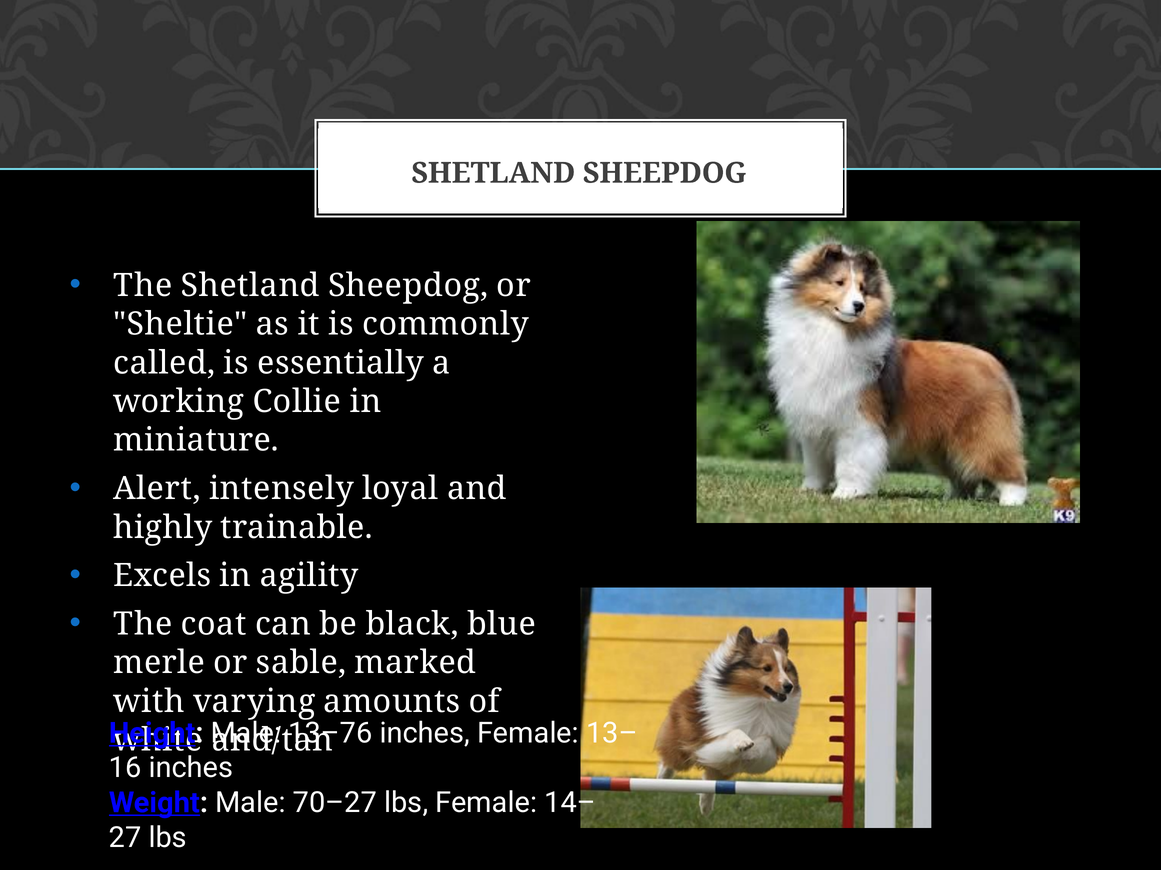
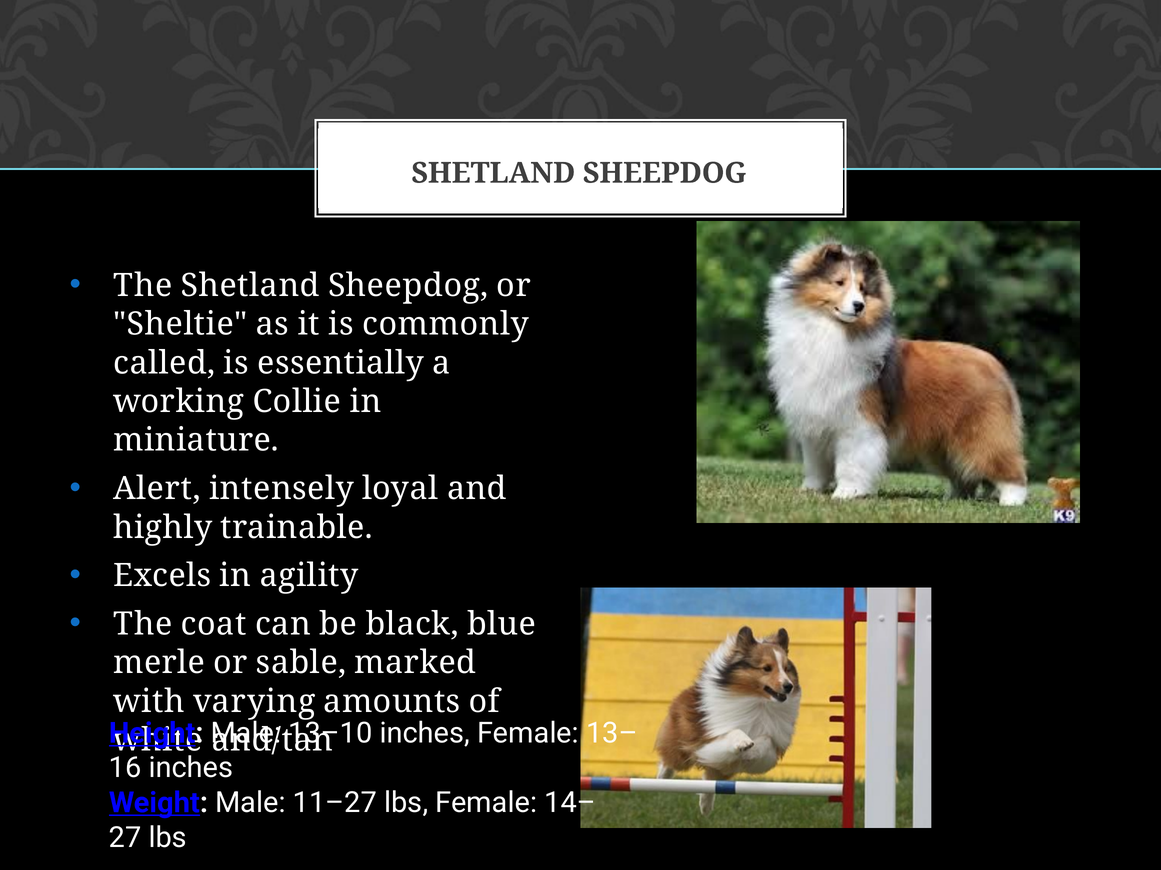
13–76: 13–76 -> 13–10 (330, 734)
70–27: 70–27 -> 11–27 (335, 803)
